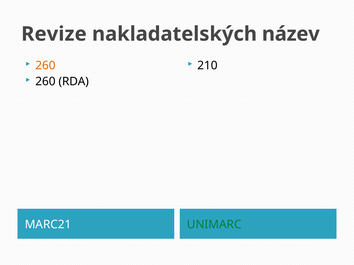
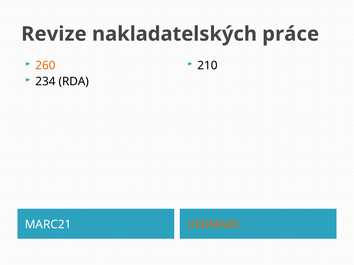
název: název -> práce (291, 34)
260: 260 -> 234 (45, 82)
UNIMARC colour: green -> orange (214, 225)
